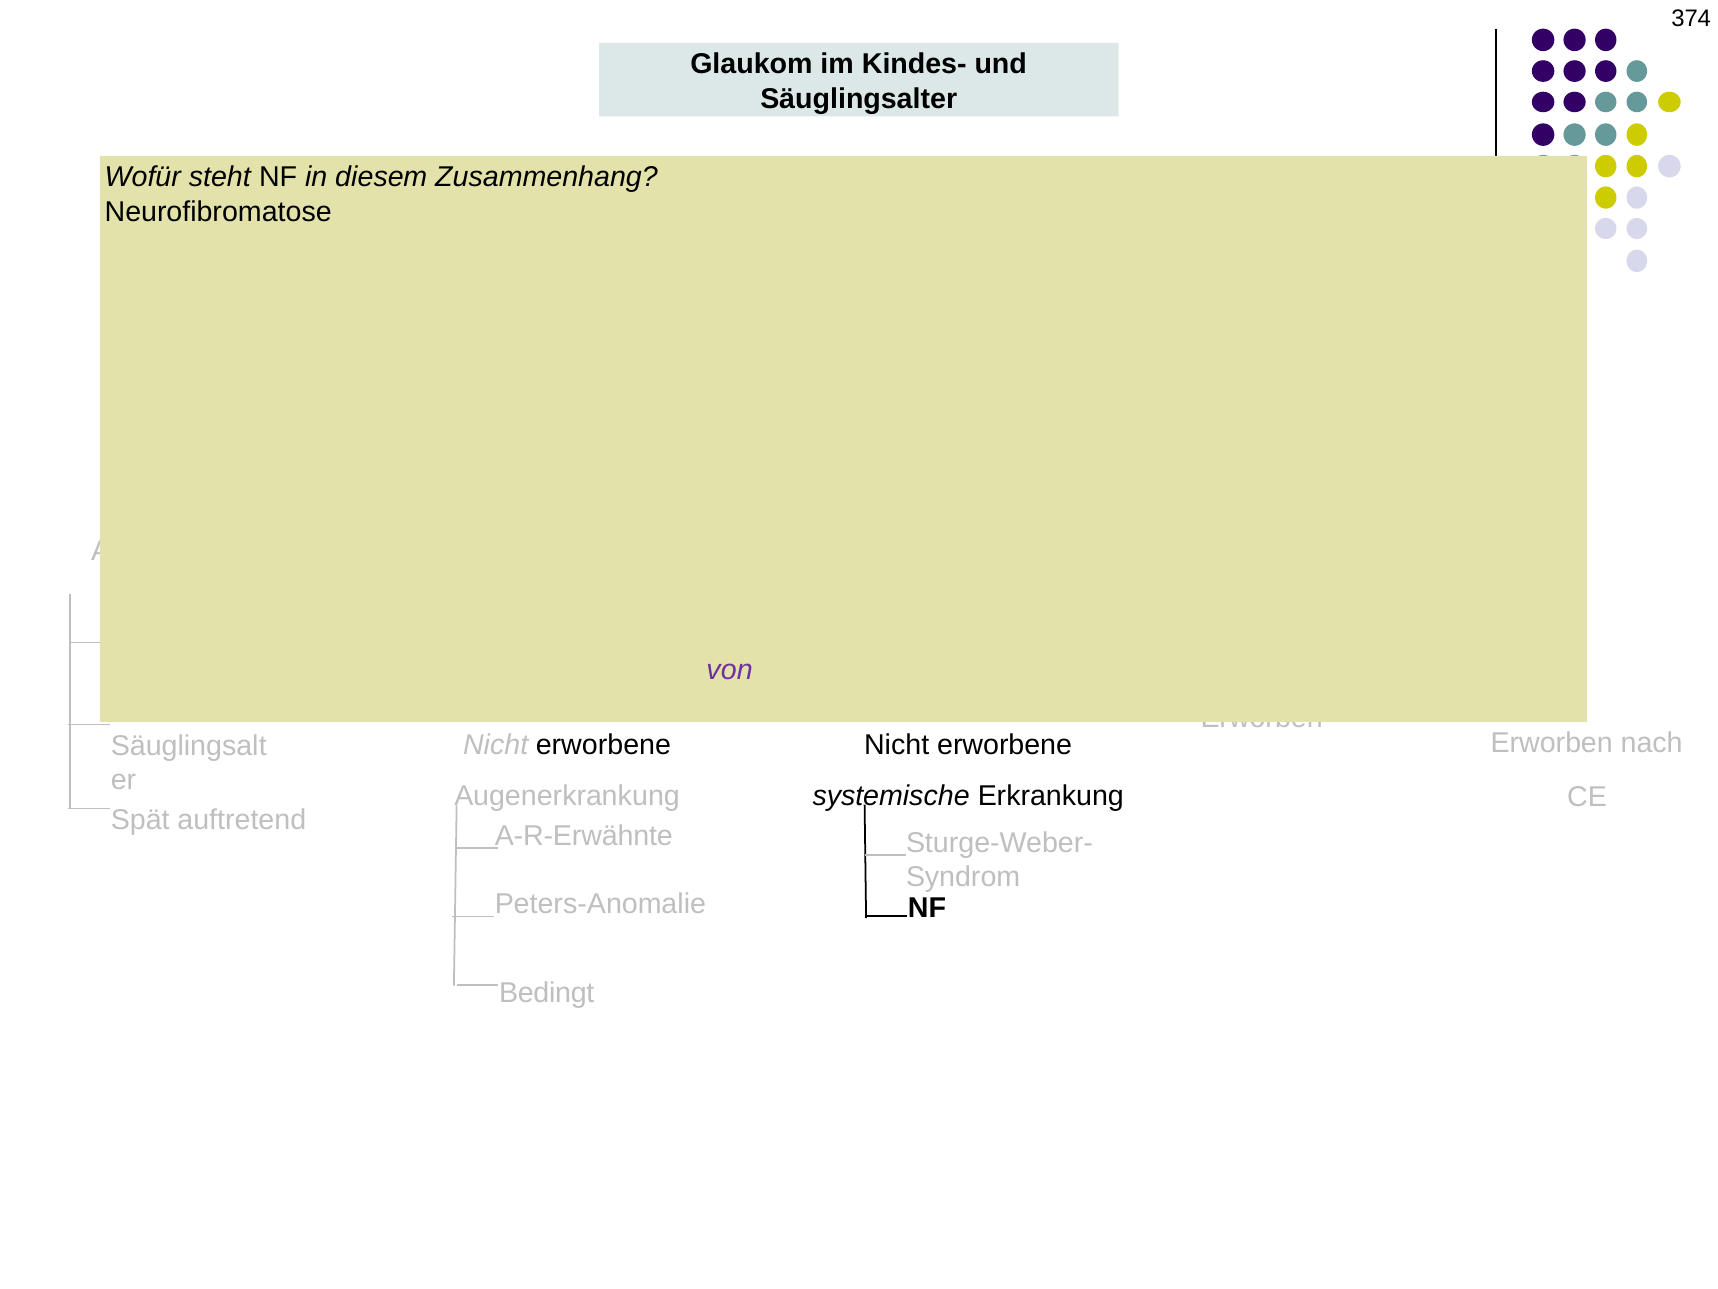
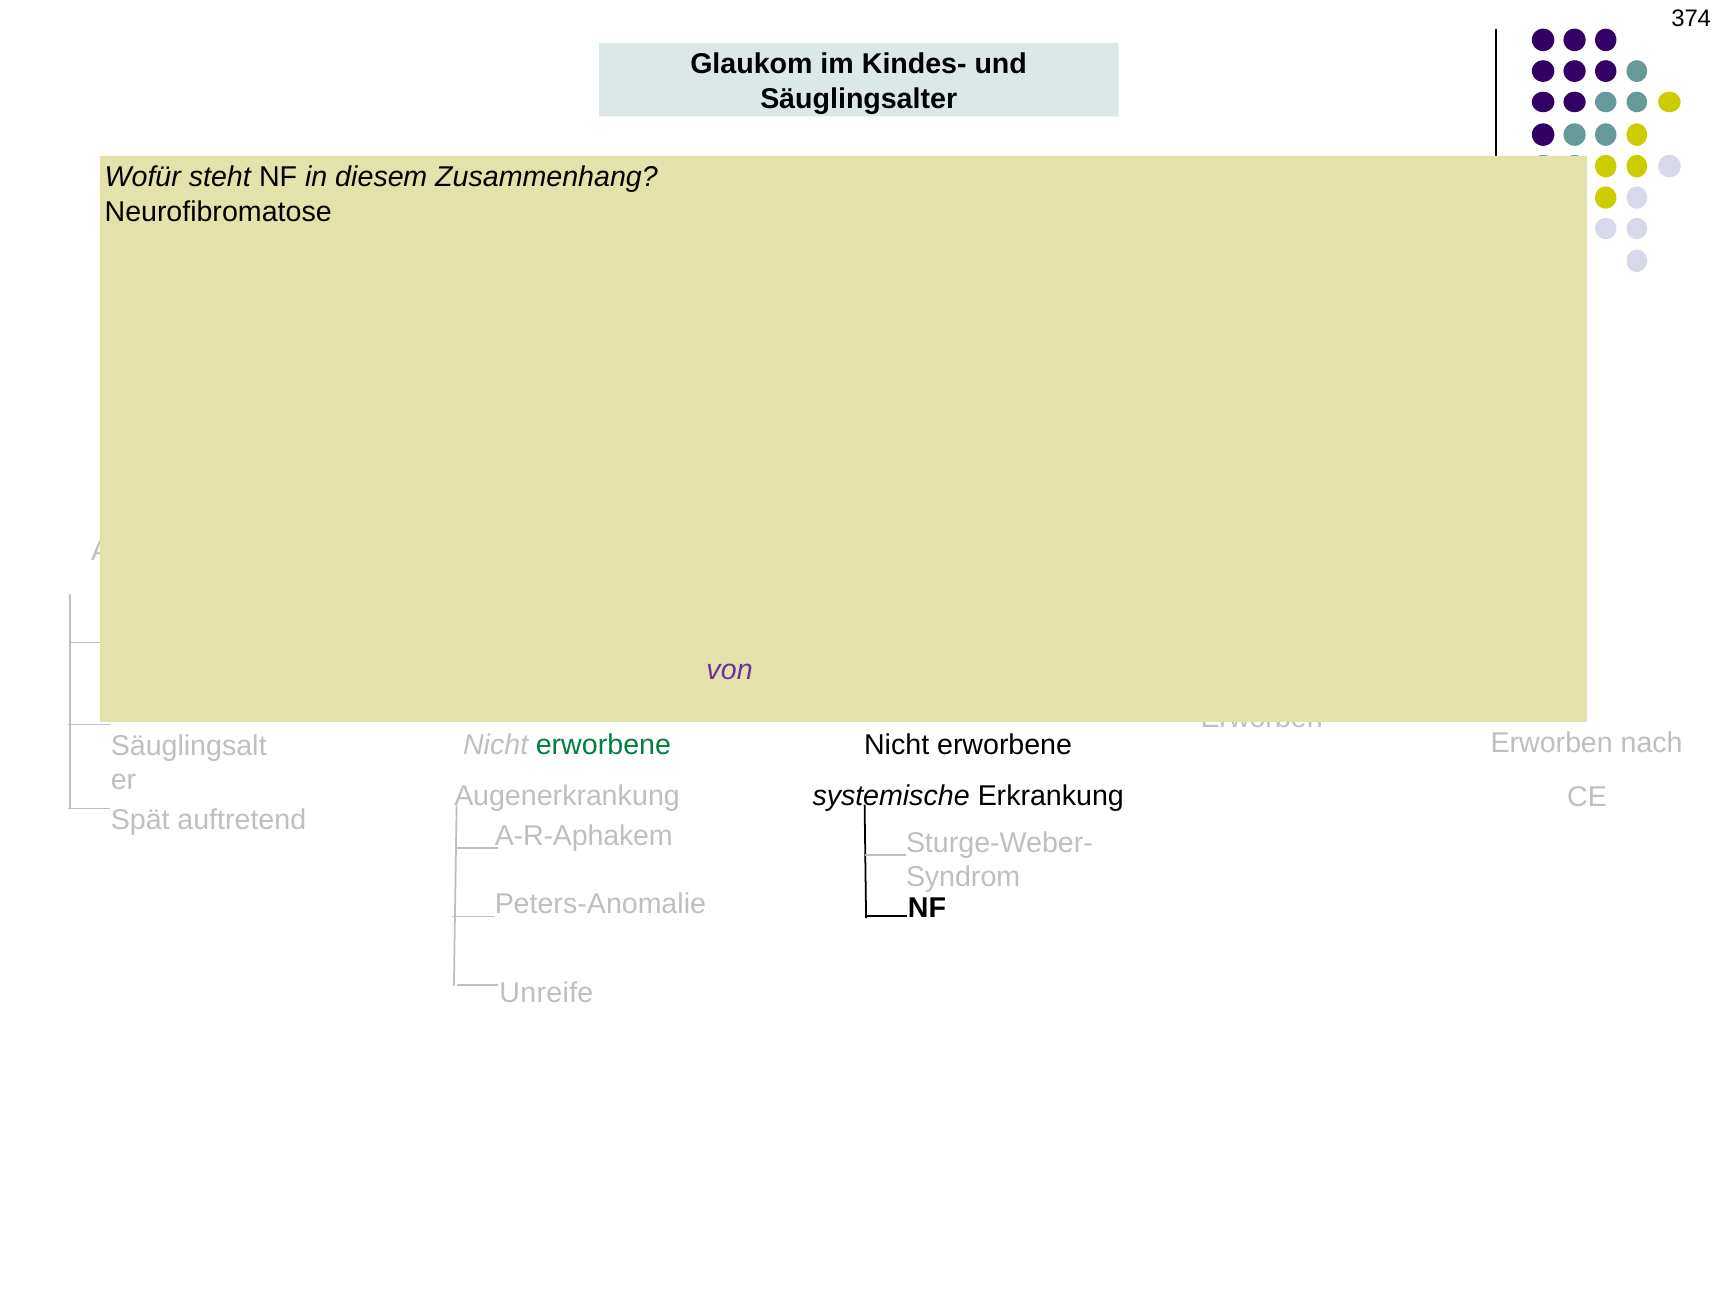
erworbene colour: black -> green (603, 744)
A-R-Erwähnte: A-R-Erwähnte -> A-R-Aphakem (584, 836)
Bedingt: Bedingt -> Unreife (546, 992)
